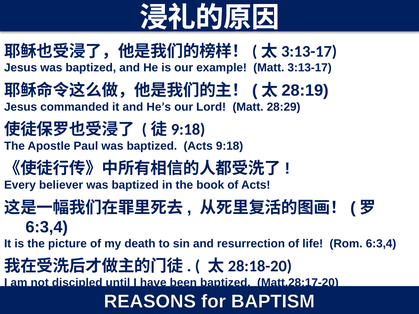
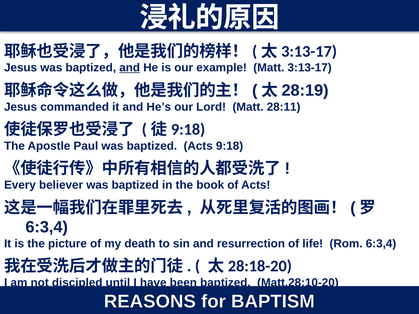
and underline: none -> present (130, 68)
28:29: 28:29 -> 28:11 (284, 107)
Matt.28:17-20: Matt.28:17-20 -> Matt.28:10-20 (298, 283)
